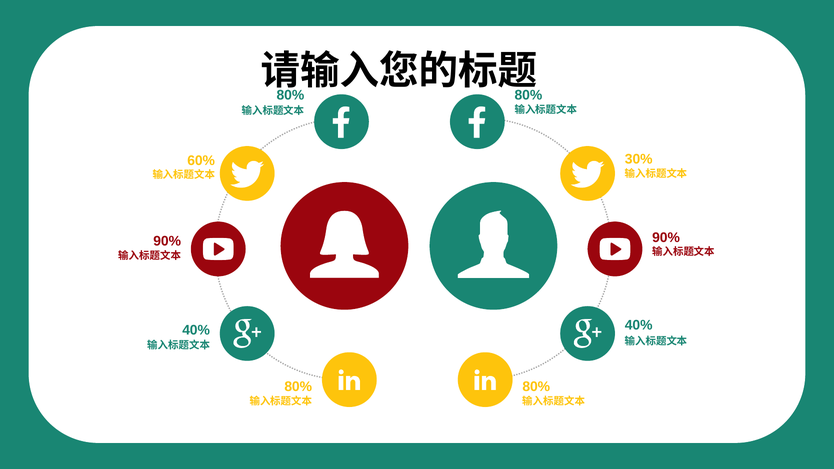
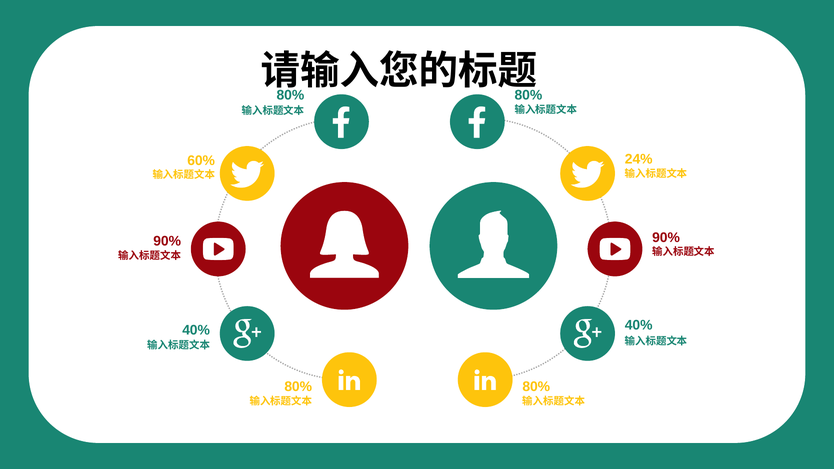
30%: 30% -> 24% (639, 159)
